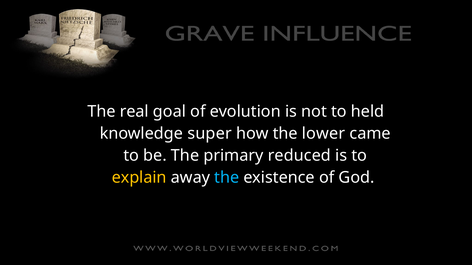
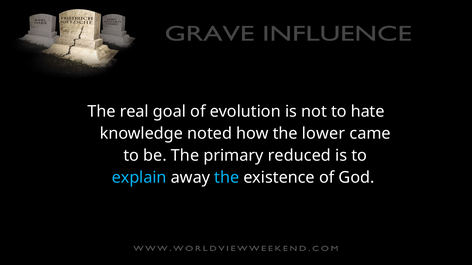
held: held -> hate (368, 112)
super: super -> noted (210, 134)
explain colour: yellow -> light blue (139, 178)
